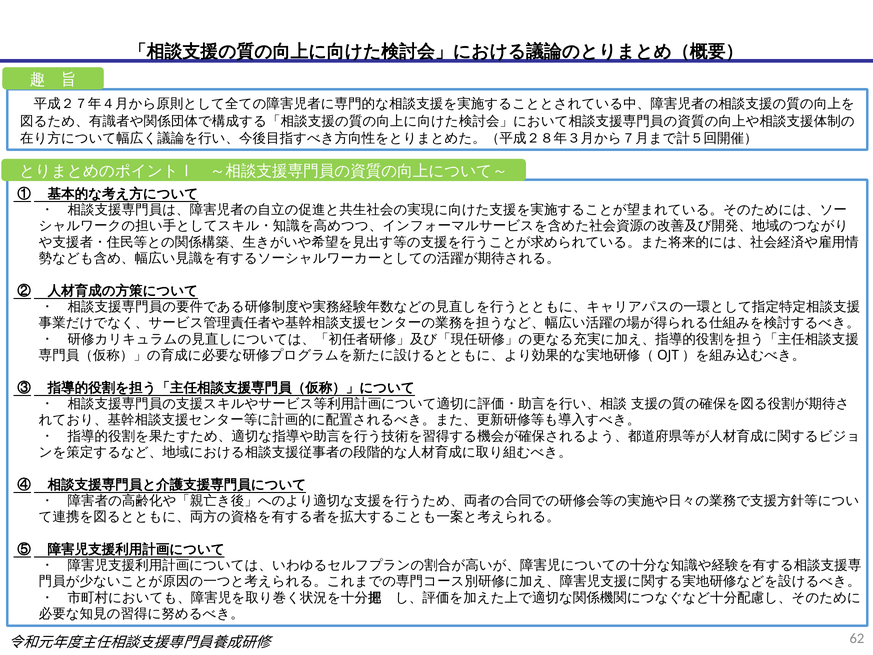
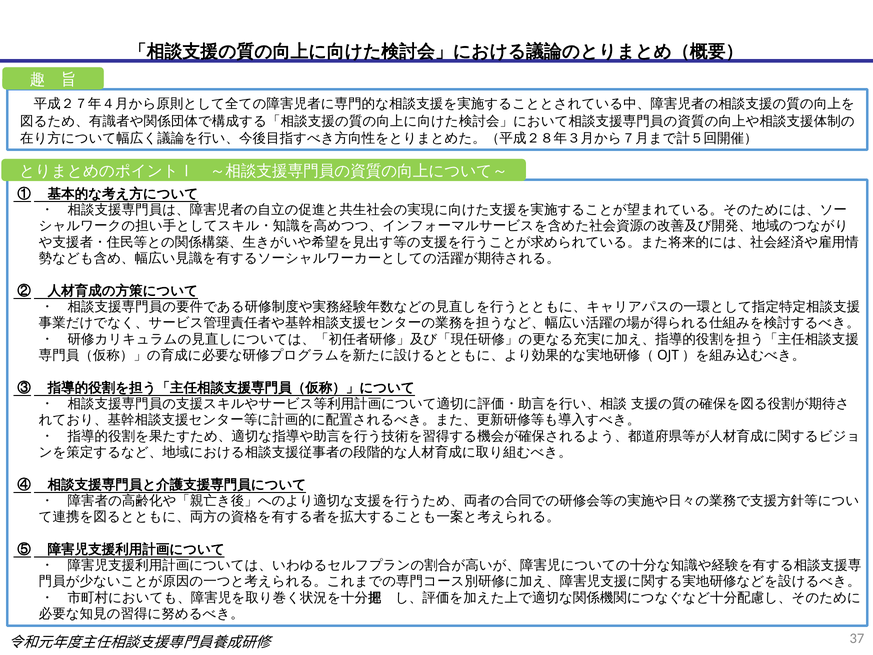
62: 62 -> 37 (857, 638)
